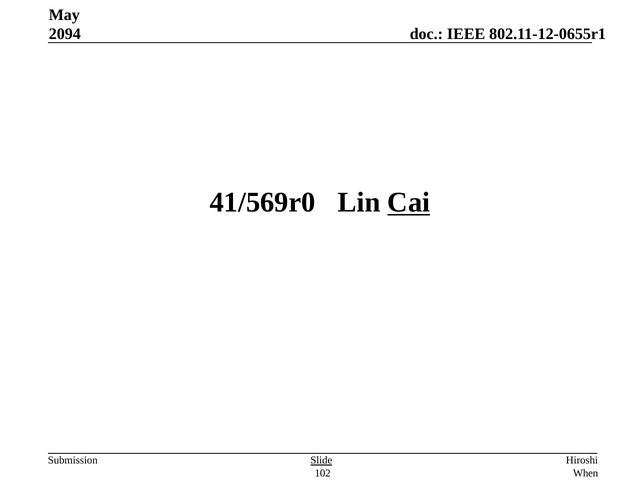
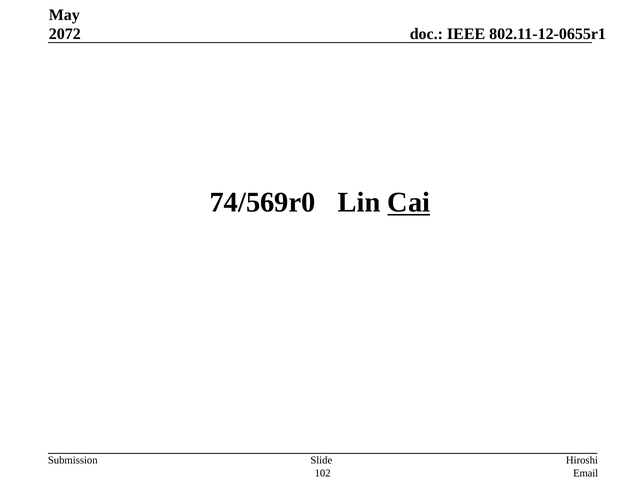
2094: 2094 -> 2072 (65, 34)
41/569r0: 41/569r0 -> 74/569r0 (263, 203)
Slide underline: present -> none (321, 460)
When: When -> Email (586, 473)
